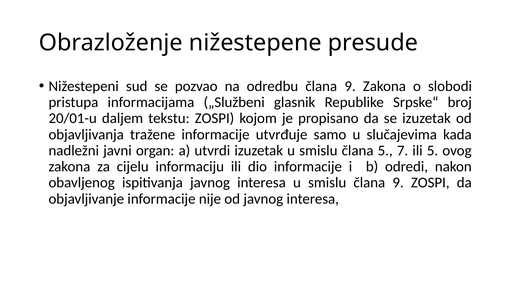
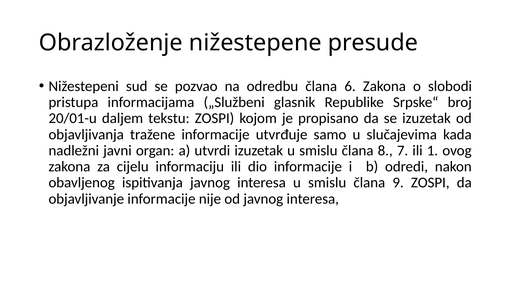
odredbu člana 9: 9 -> 6 (350, 86)
člana 5: 5 -> 8 (385, 151)
ili 5: 5 -> 1 (433, 151)
